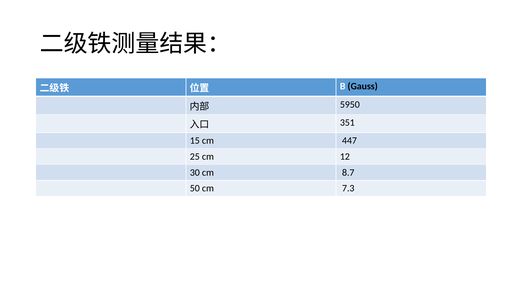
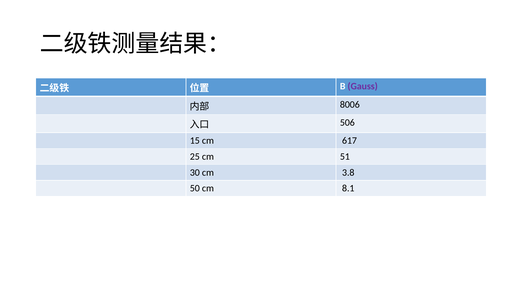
Gauss colour: black -> purple (363, 86)
5950: 5950 -> 8006 (350, 104)
351: 351 -> 506 (347, 122)
447: 447 -> 617 (350, 140)
12: 12 -> 51 (345, 156)
8.7: 8.7 -> 3.8 (348, 172)
7.3: 7.3 -> 8.1 (348, 188)
